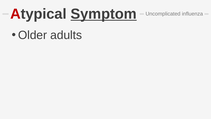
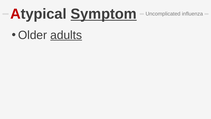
adults underline: none -> present (66, 35)
